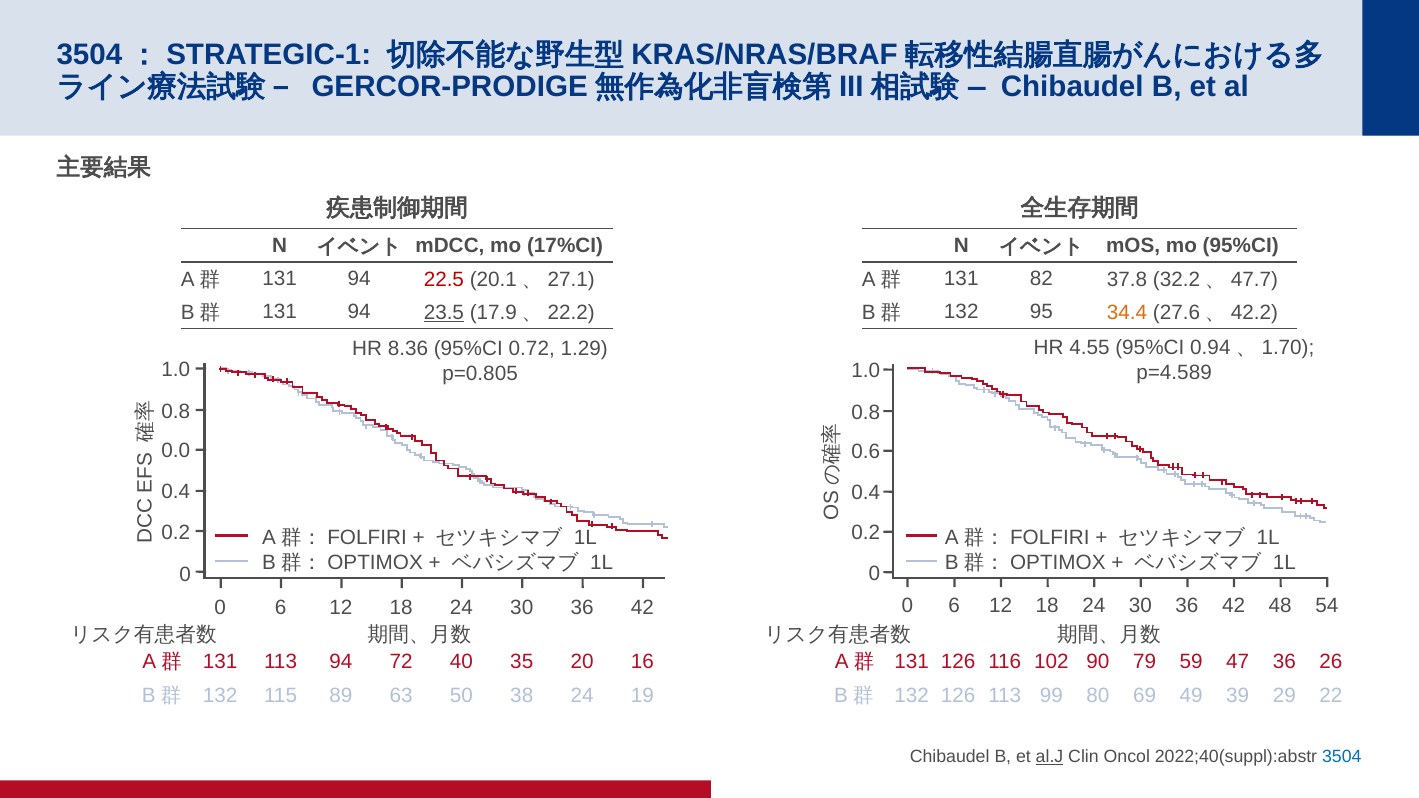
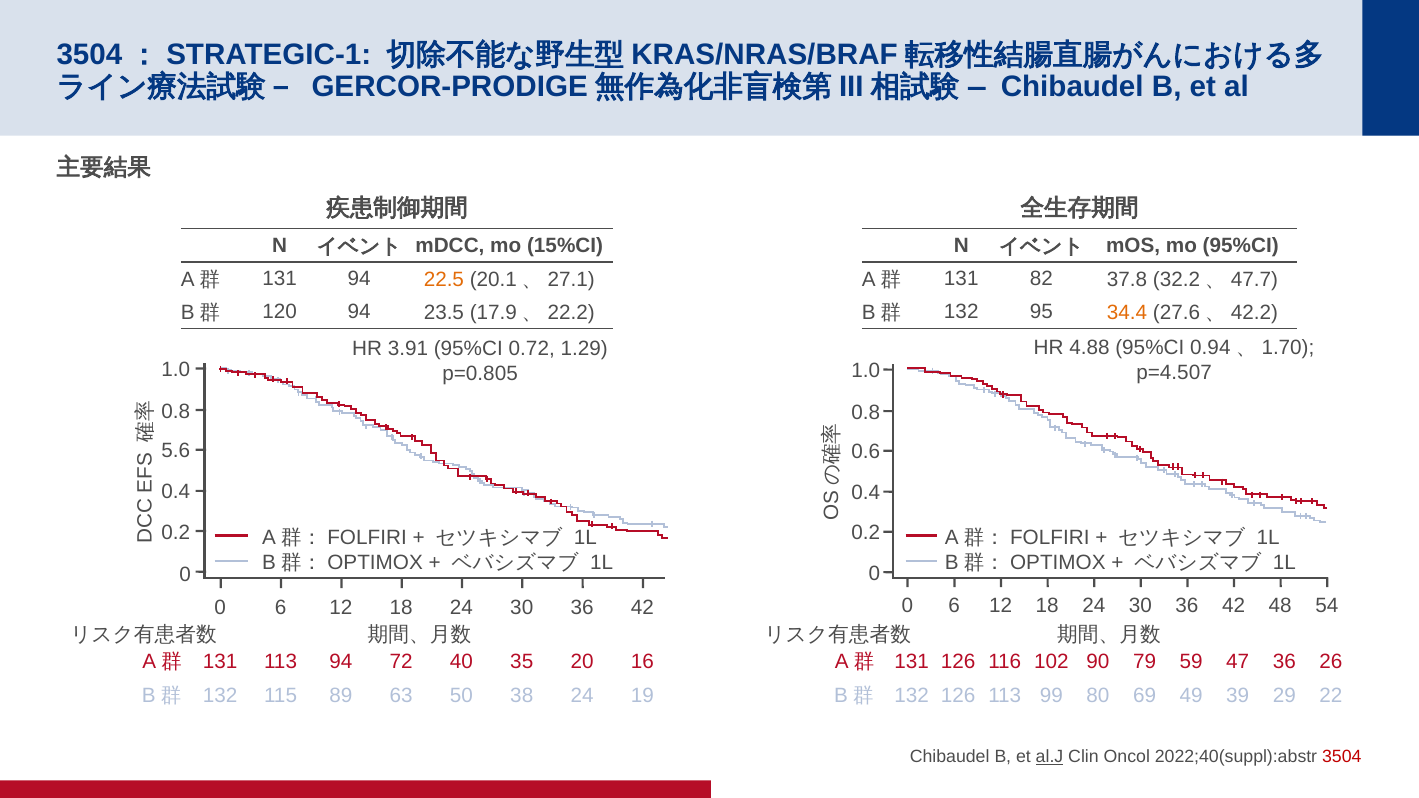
17%CI: 17%CI -> 15%CI (565, 246)
22.5 colour: red -> orange (444, 279)
131: 131 -> 120 (280, 312)
23.5 underline: present -> none (444, 313)
4.55: 4.55 -> 4.88 (1089, 348)
8.36: 8.36 -> 3.91 (408, 348)
p=4.589: p=4.589 -> p=4.507 (1174, 373)
0.0: 0.0 -> 5.6 (176, 451)
3504 colour: blue -> red (1342, 757)
